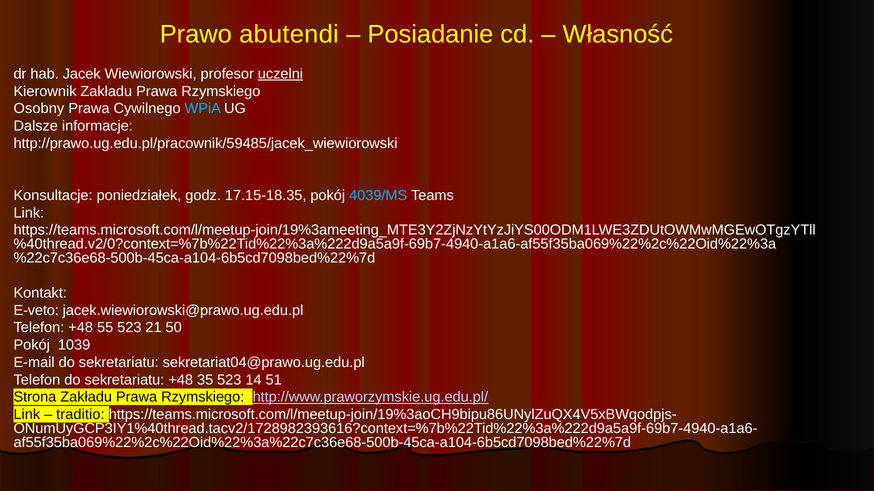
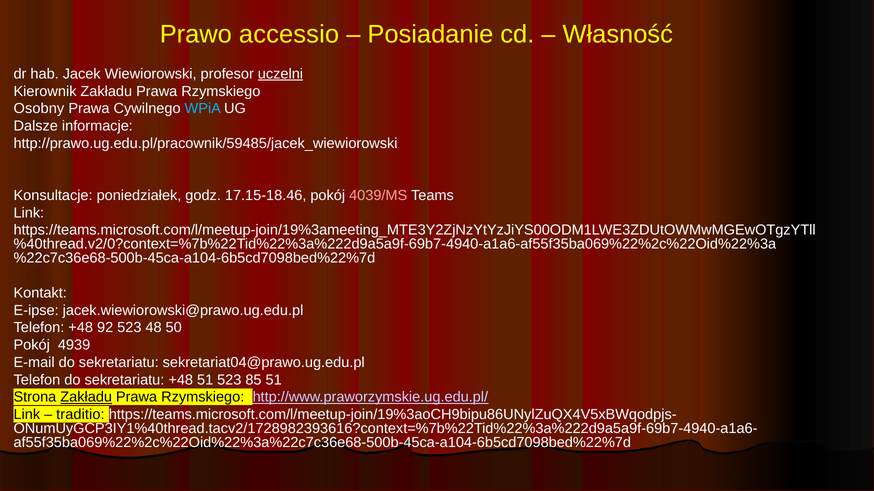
abutendi: abutendi -> accessio (289, 34)
17.15-18.35: 17.15-18.35 -> 17.15-18.46 (266, 196)
4039/MS colour: light blue -> pink (378, 196)
E-veto: E-veto -> E-ipse (36, 311)
55: 55 -> 92 (105, 328)
21: 21 -> 48 (154, 328)
1039: 1039 -> 4939 (74, 345)
+48 35: 35 -> 51 (205, 380)
14: 14 -> 85 (254, 380)
Zakładu underline: none -> present (86, 398)
